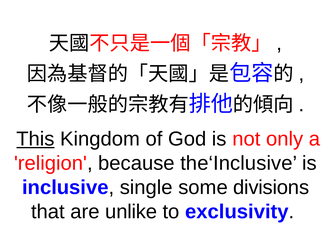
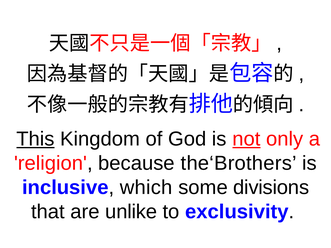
not underline: none -> present (246, 139)
the‘Inclusive: the‘Inclusive -> the‘Brothers (239, 163)
single: single -> which (146, 188)
